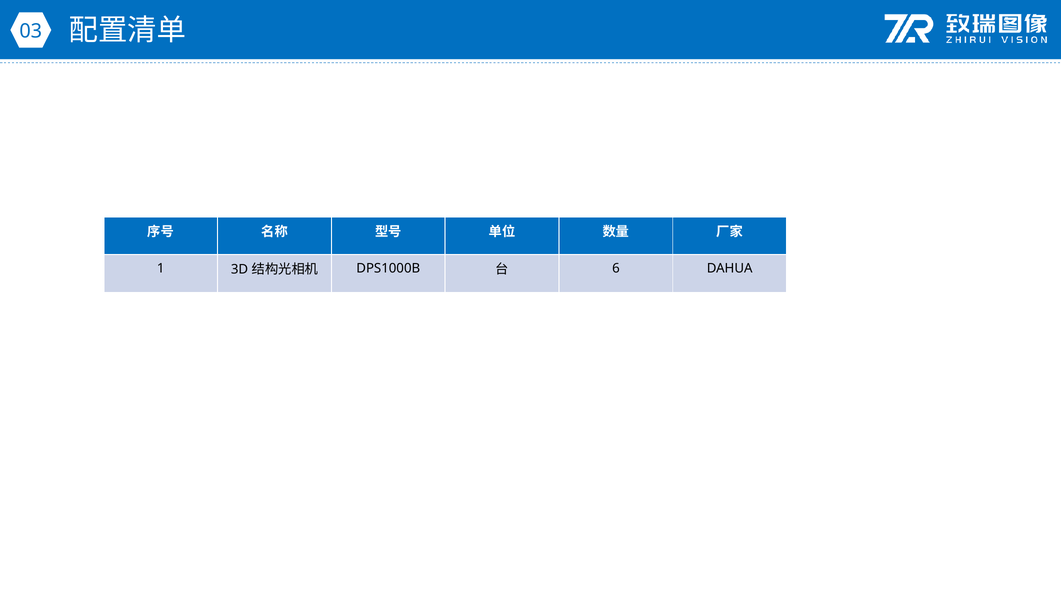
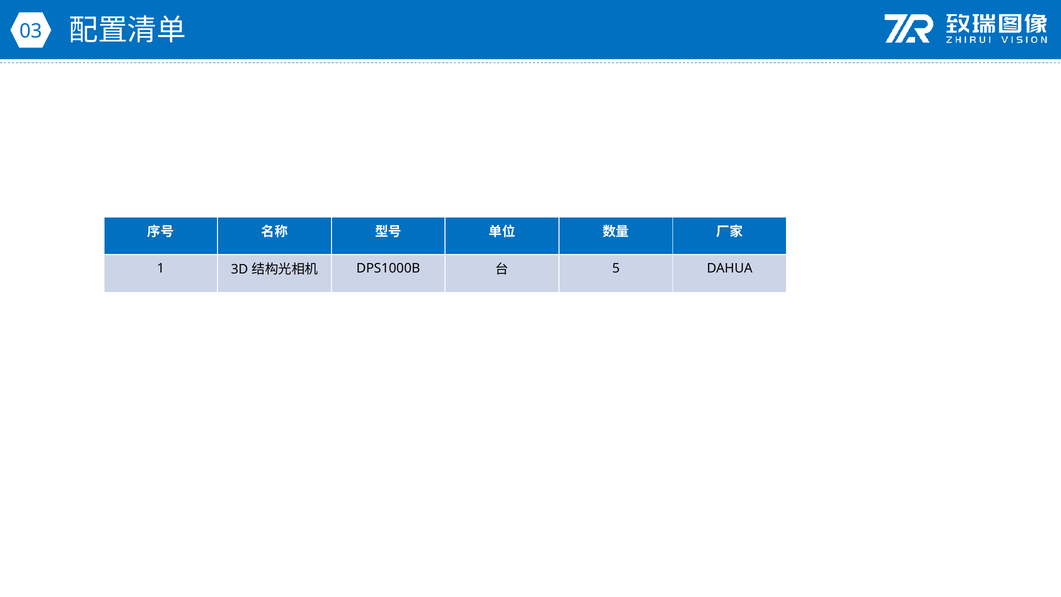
6: 6 -> 5 (616, 268)
